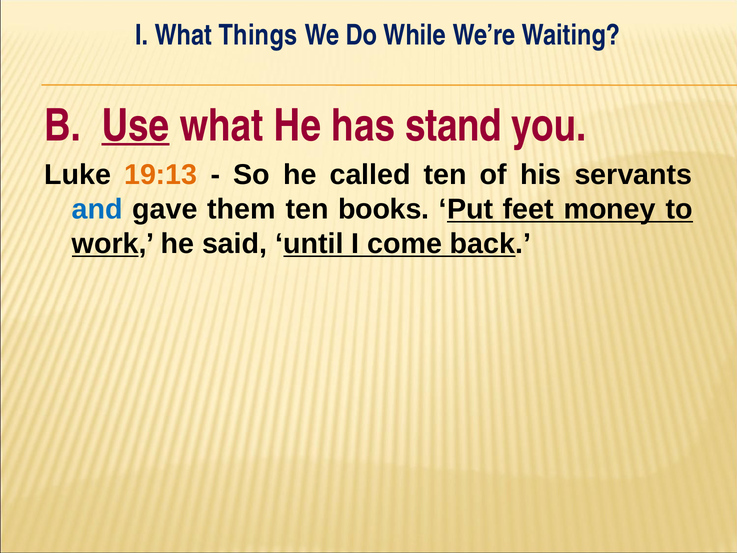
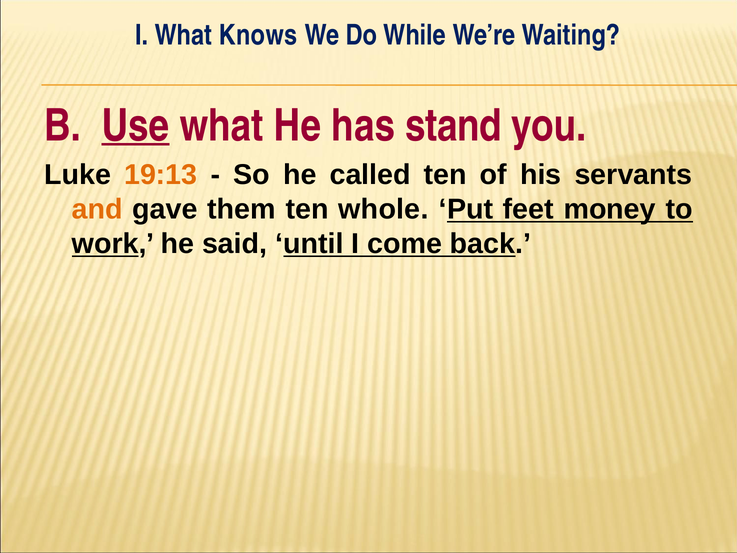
Things: Things -> Knows (258, 35)
and colour: blue -> orange (97, 209)
books: books -> whole (383, 209)
